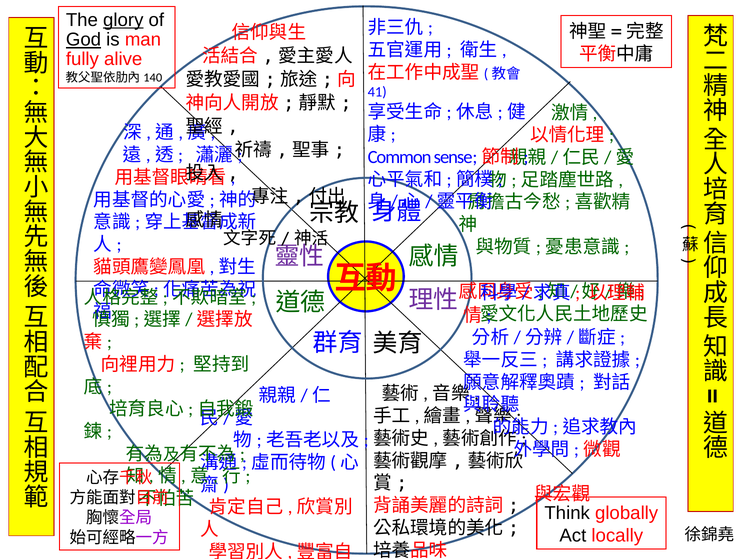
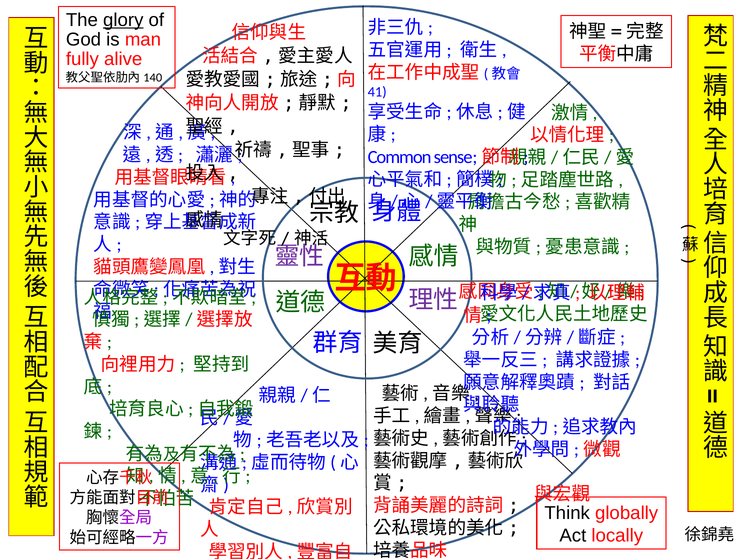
God underline: present -> none (83, 40)
